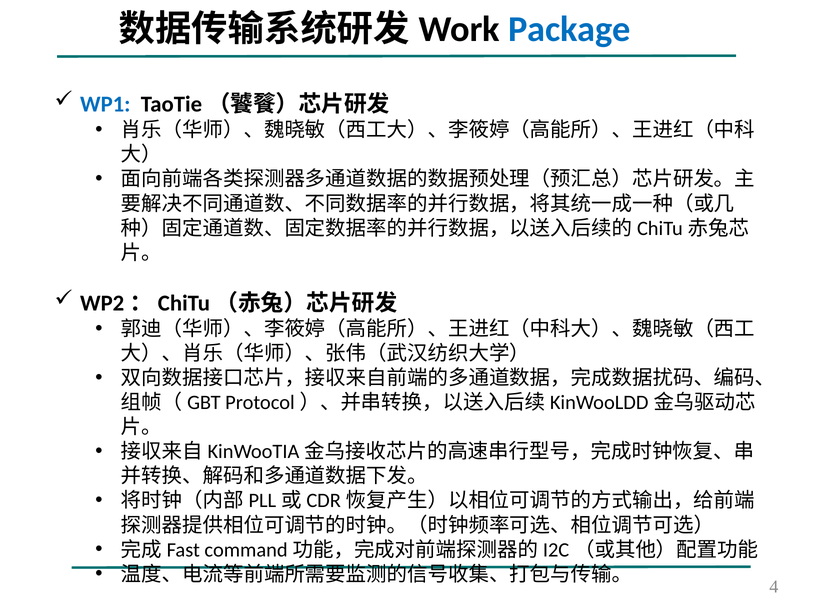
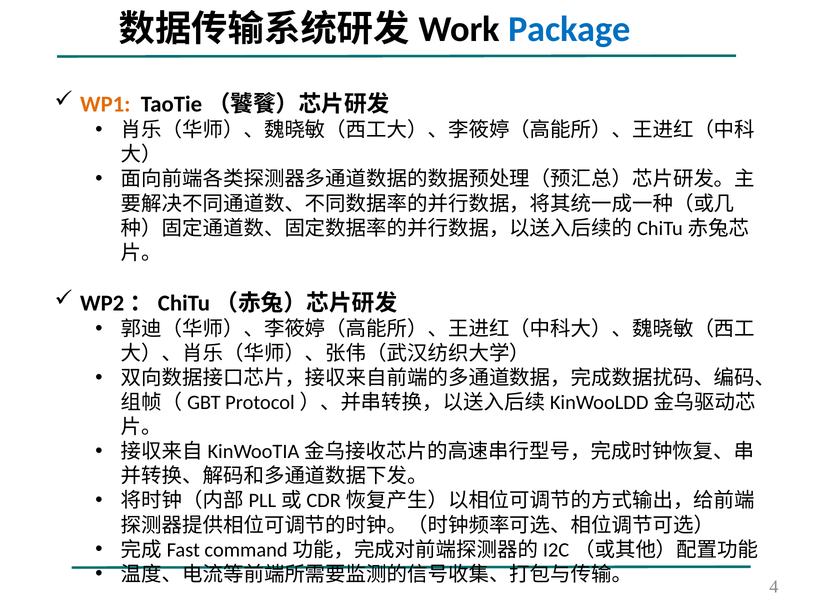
WP1 colour: blue -> orange (105, 105)
